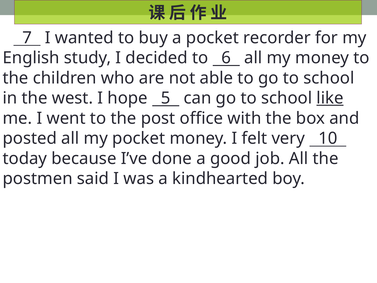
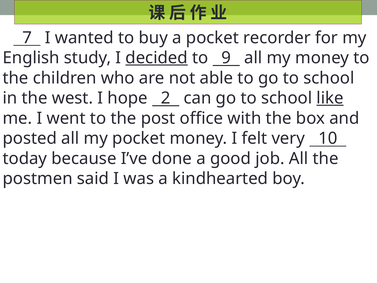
decided underline: none -> present (157, 58)
6: 6 -> 9 (226, 58)
5: 5 -> 2 (166, 98)
